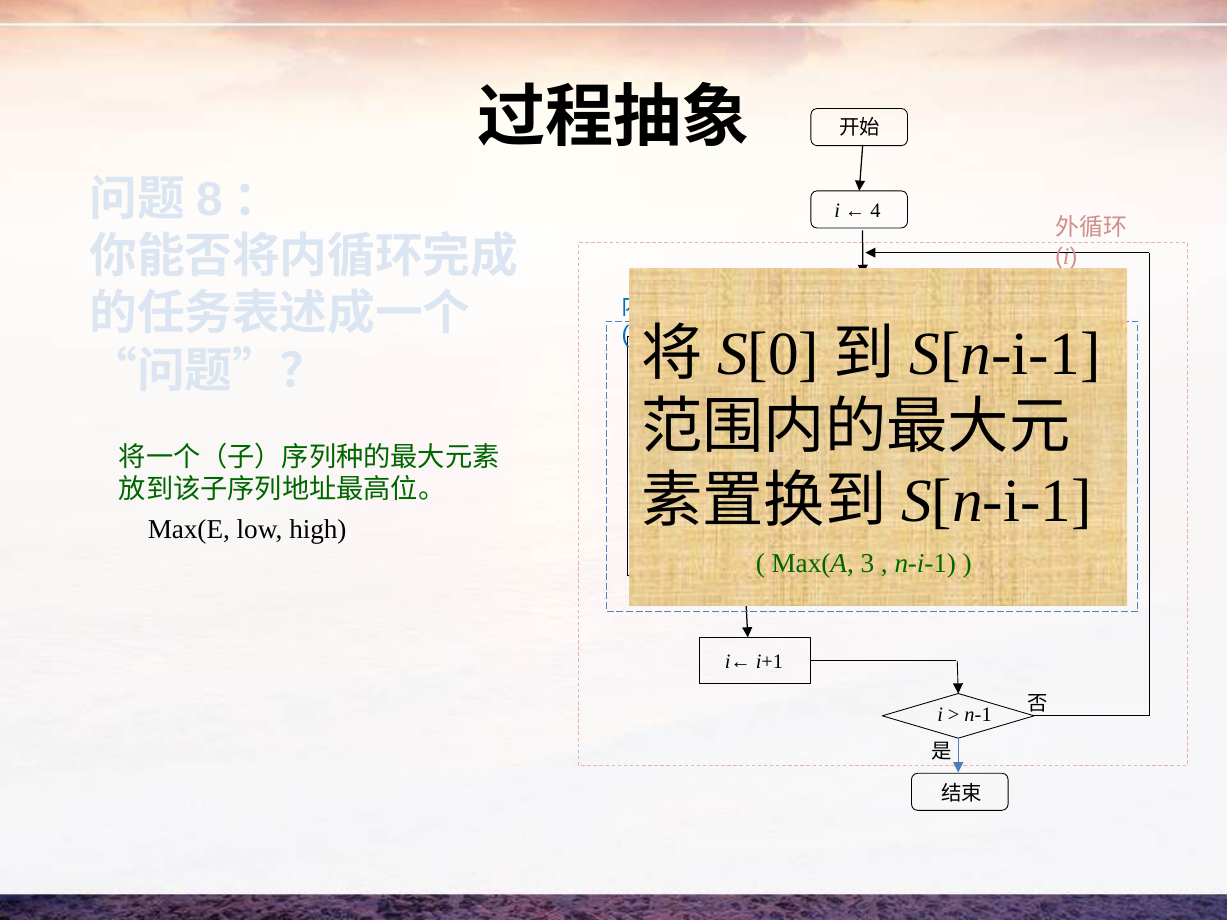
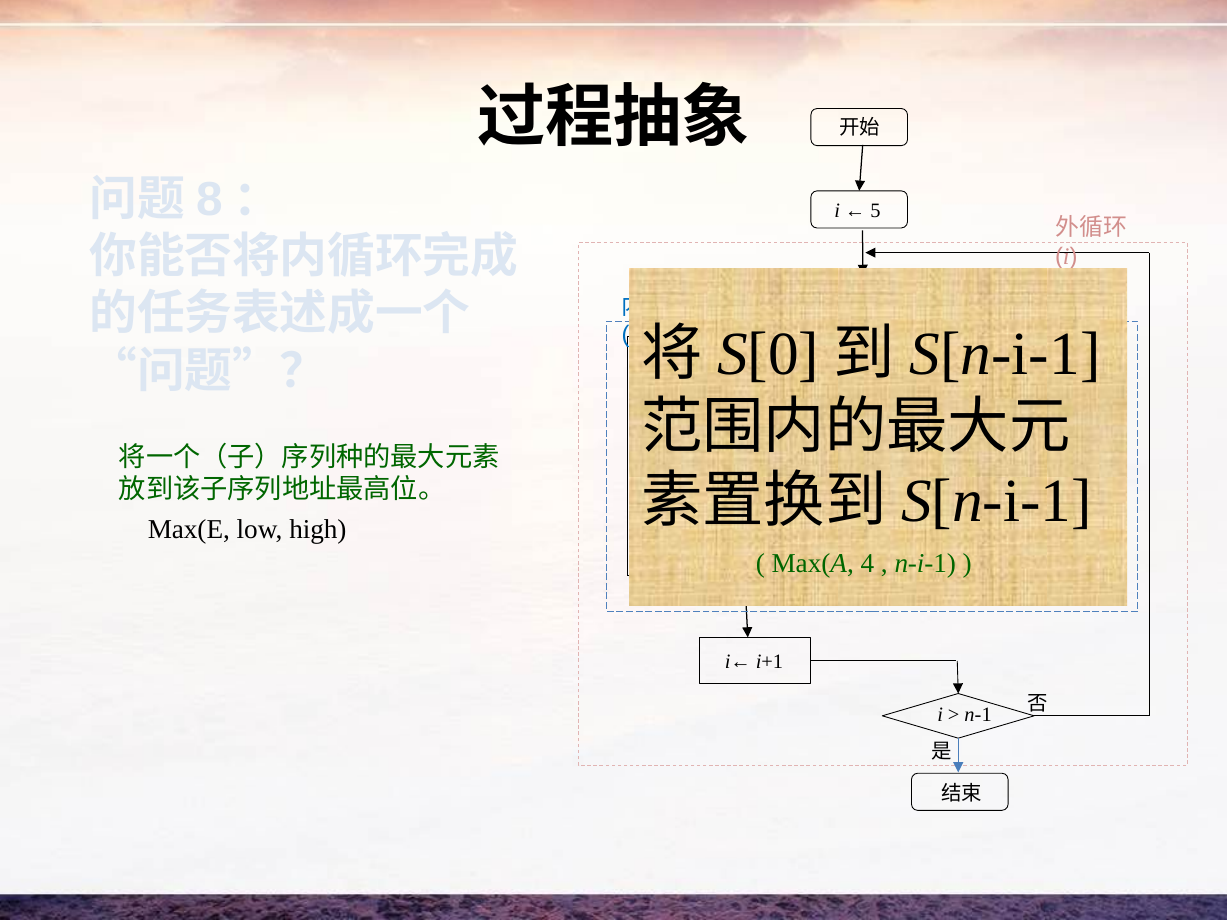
4: 4 -> 5 (876, 210)
3: 3 -> 4 (867, 563)
